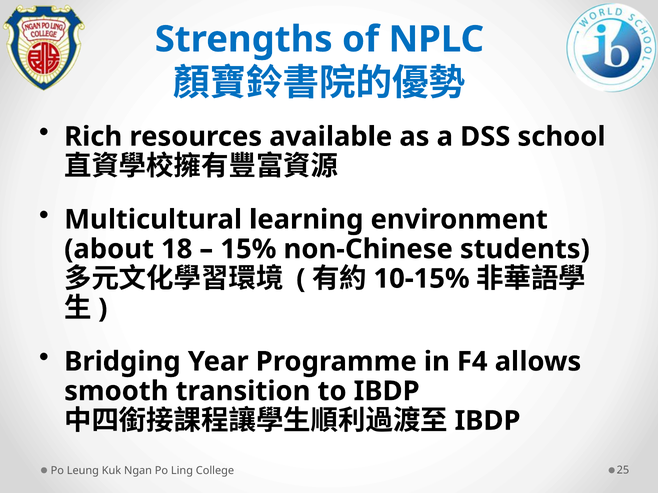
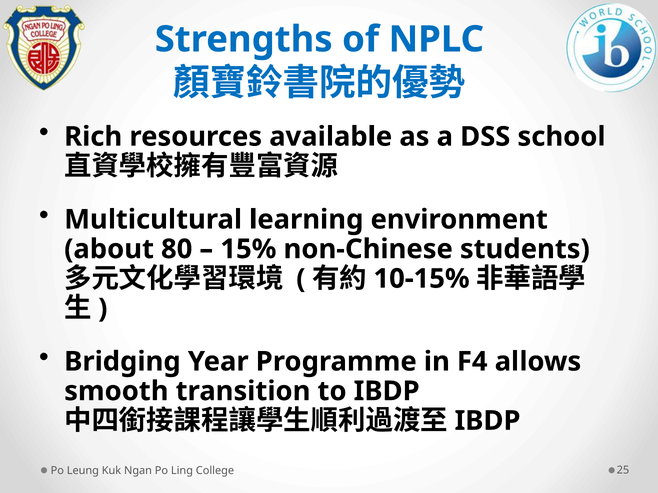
18: 18 -> 80 (177, 249)
